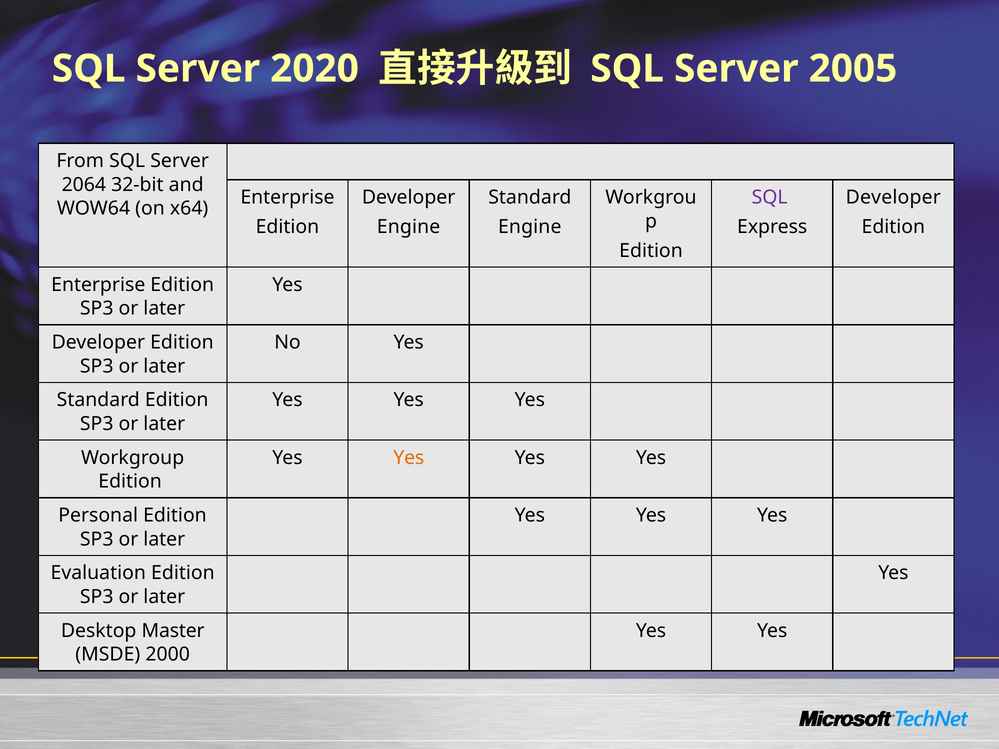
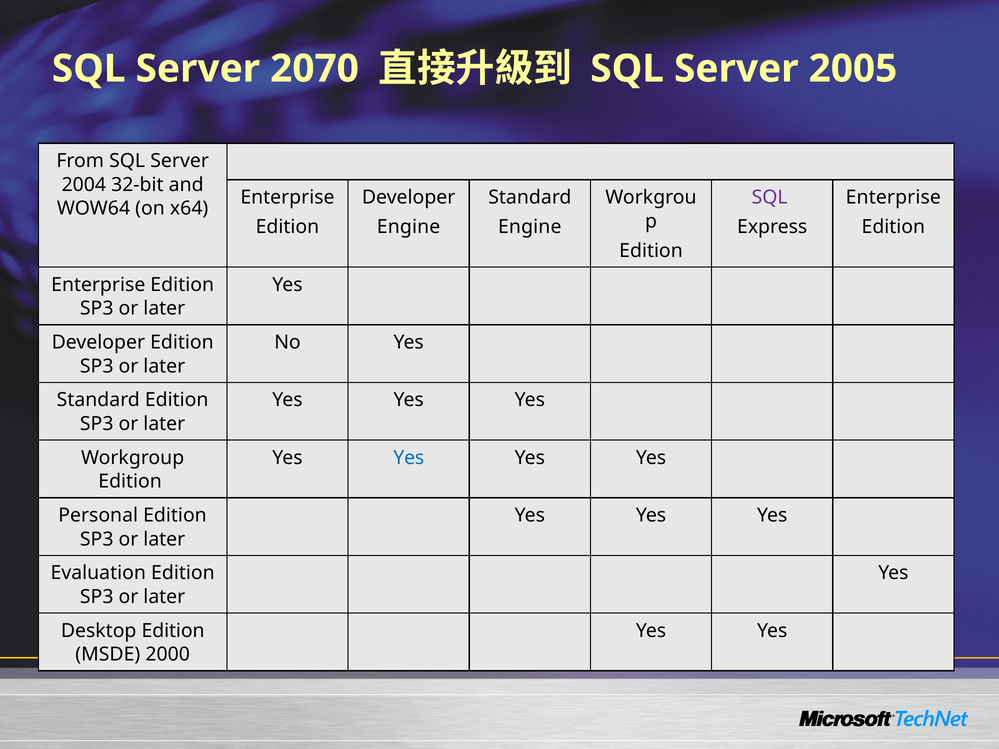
2020: 2020 -> 2070 (315, 69)
2064: 2064 -> 2004 (84, 185)
Developer: Developer -> Enterprise (893, 197)
Yes colour: orange -> blue (409, 458)
Desktop Master: Master -> Edition (173, 631)
